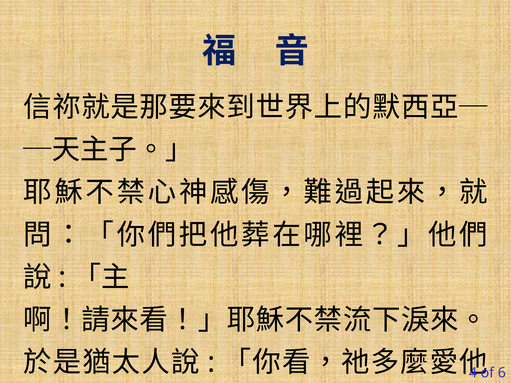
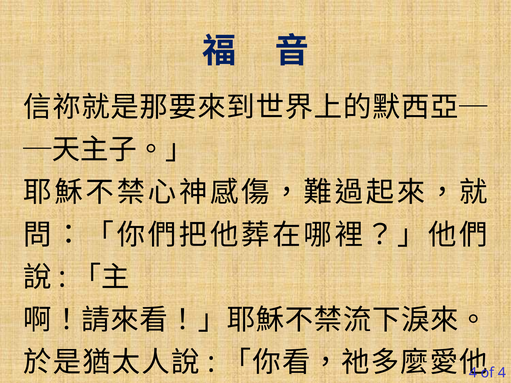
6: 6 -> 4 (502, 373)
